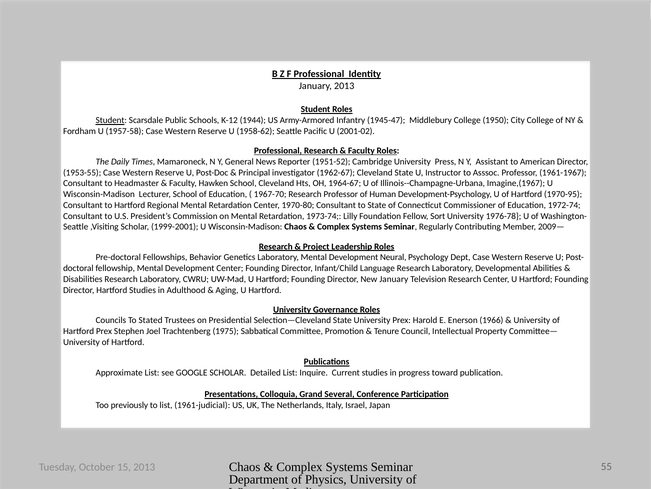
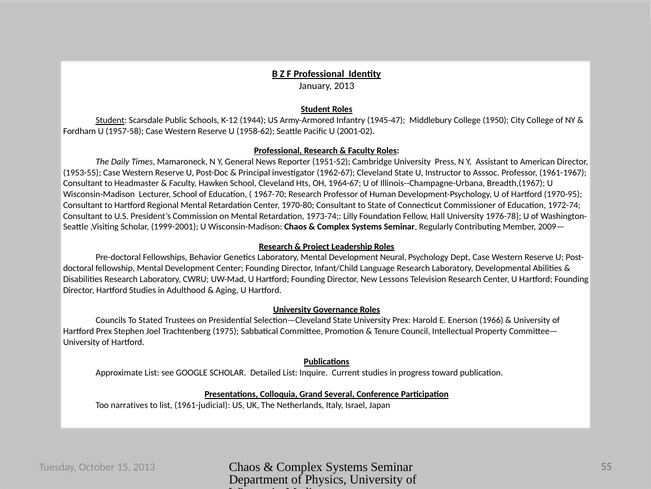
Imagine,(1967: Imagine,(1967 -> Breadth,(1967 (516, 183)
Sort: Sort -> Hall (438, 216)
New January: January -> Lessons (394, 279)
previously: previously -> narratives (129, 405)
